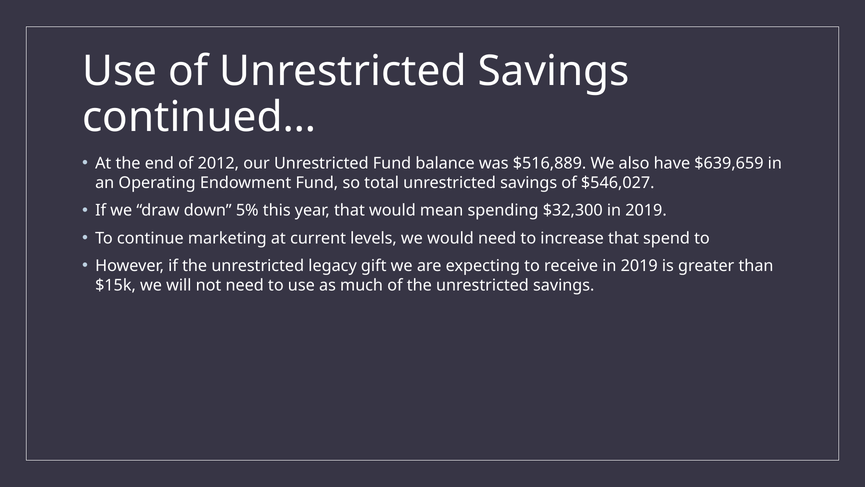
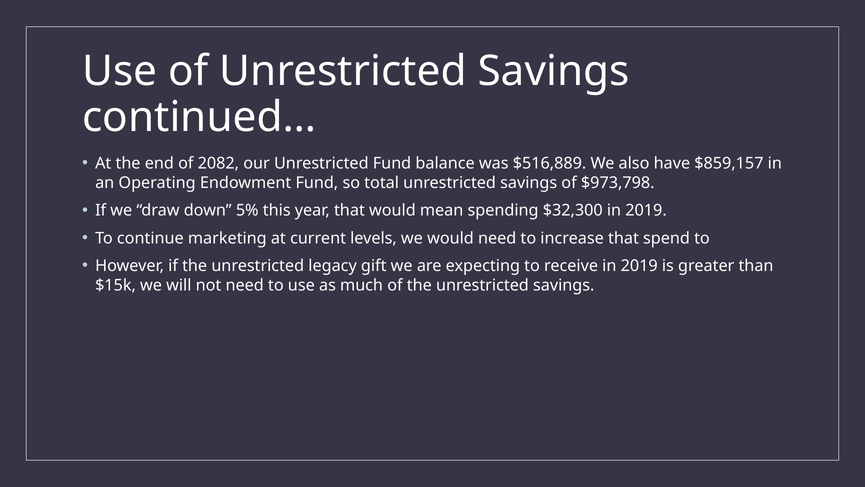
2012: 2012 -> 2082 (218, 163)
$639,659: $639,659 -> $859,157 (729, 163)
$546,027: $546,027 -> $973,798 (618, 183)
